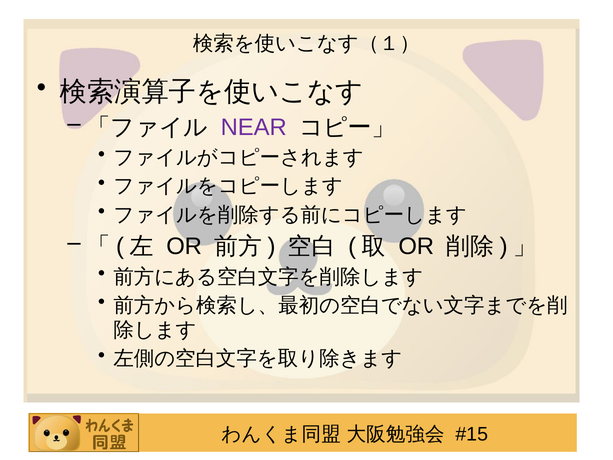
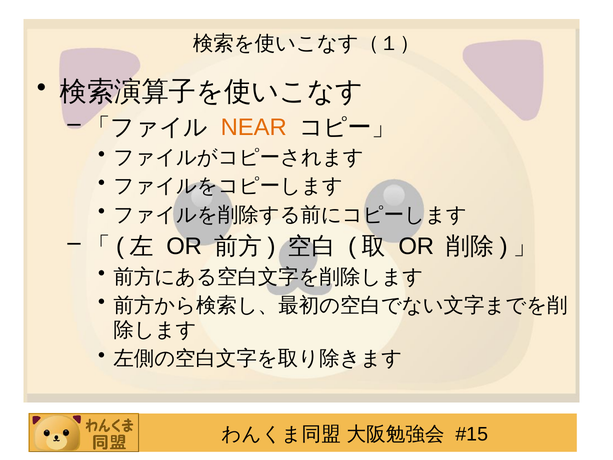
NEAR colour: purple -> orange (254, 127)
